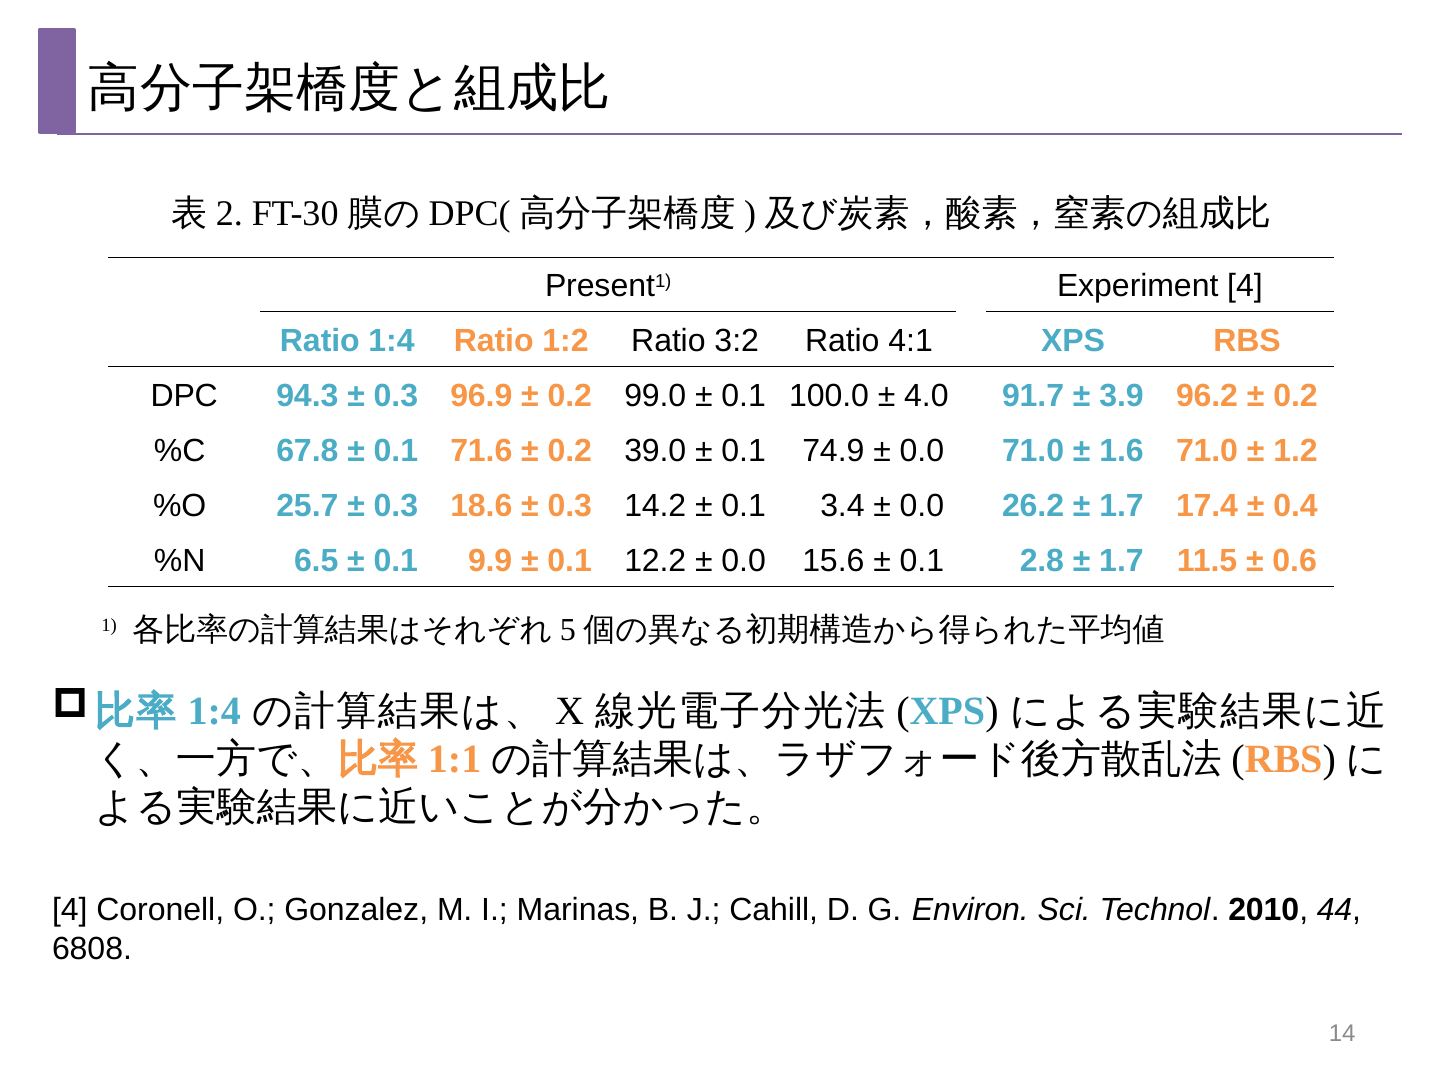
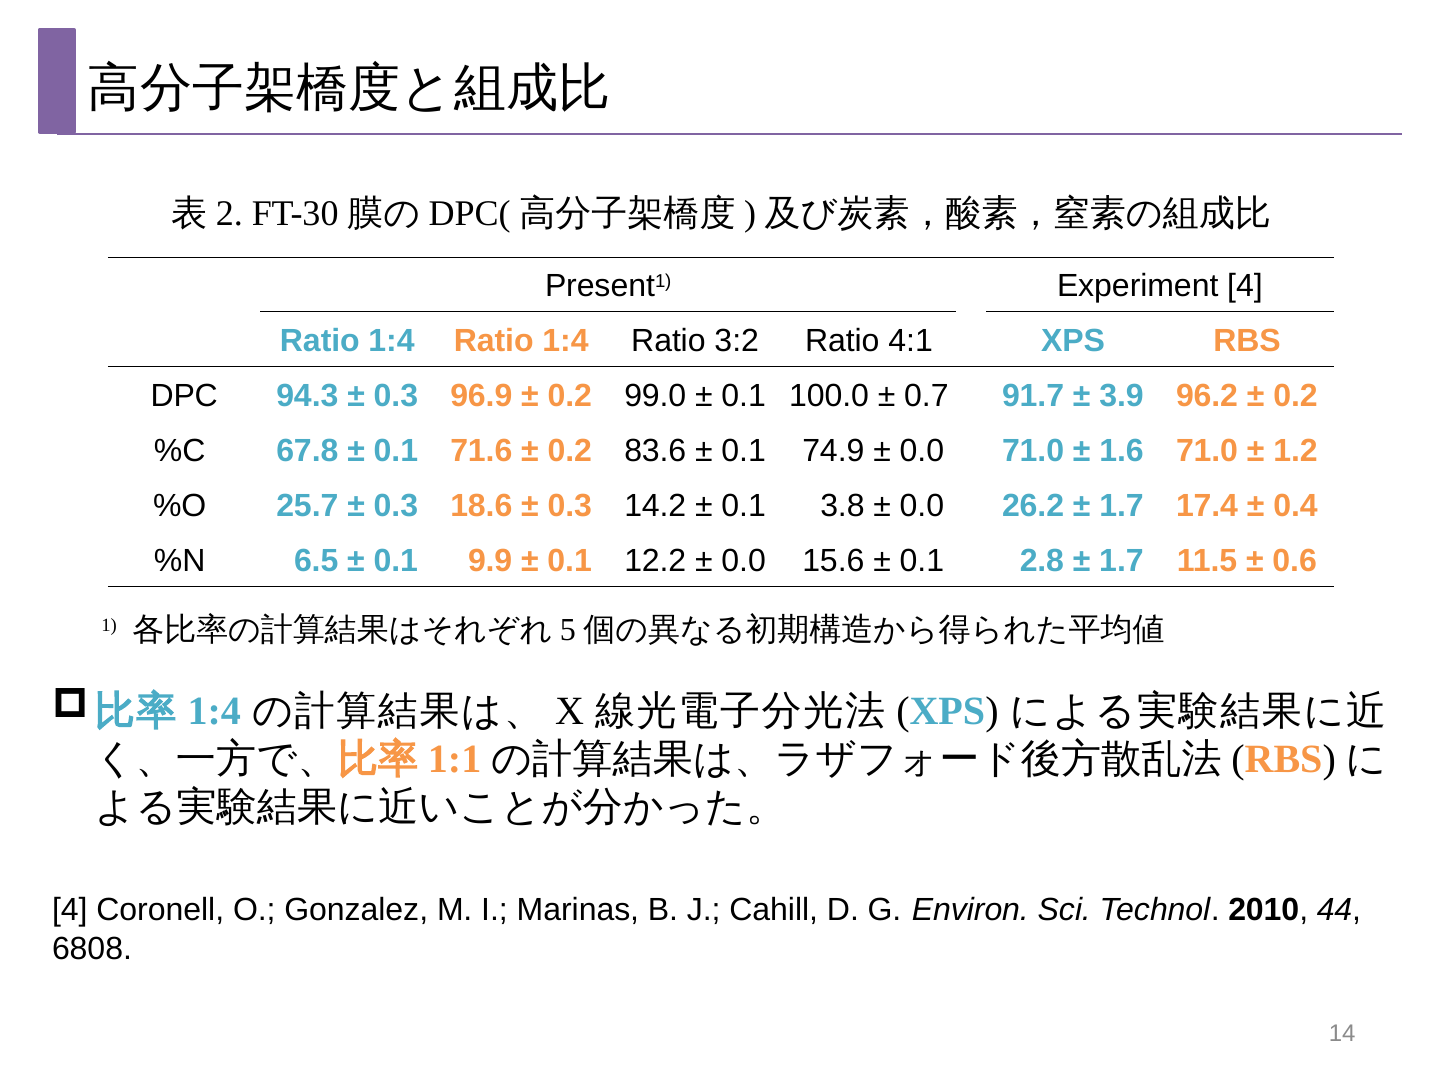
1:4 Ratio 1:2: 1:2 -> 1:4 (565, 341)
4.0: 4.0 -> 0.7 (926, 396)
39.0: 39.0 -> 83.6 (655, 451)
3.4: 3.4 -> 3.8 (842, 505)
